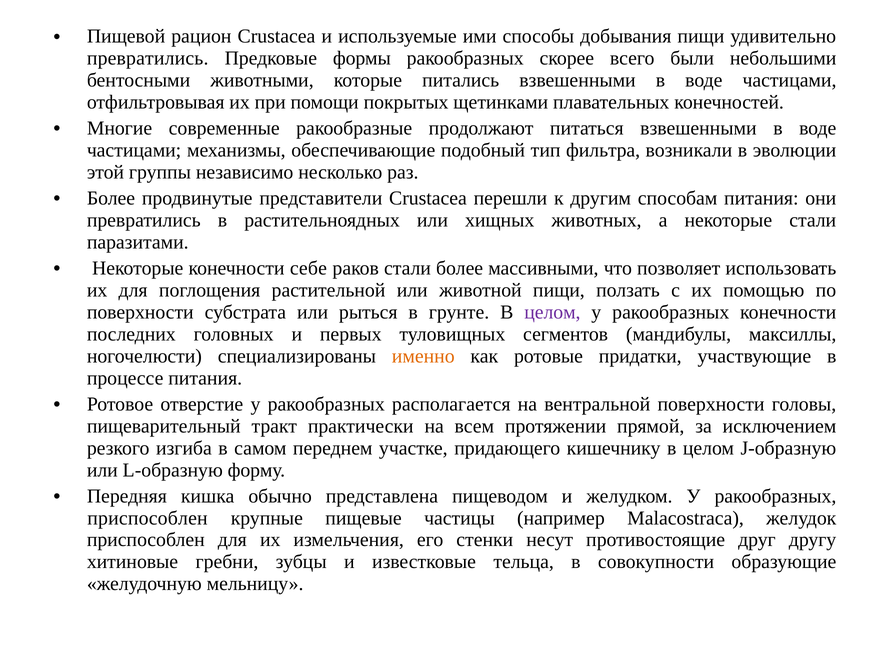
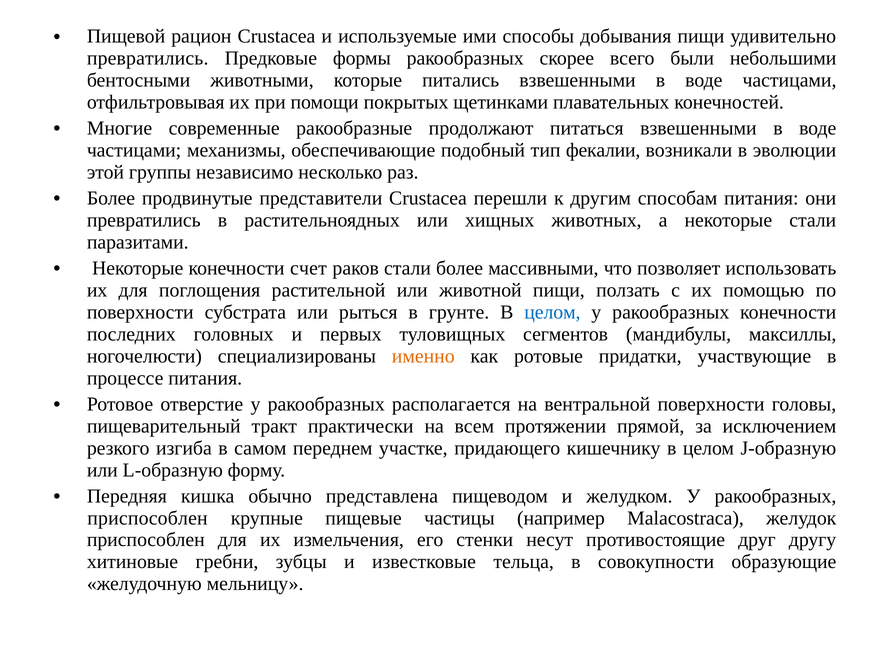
фильтра: фильтра -> фекалии (603, 150)
себе: себе -> счет (308, 268)
целом colour: purple -> blue (552, 312)
